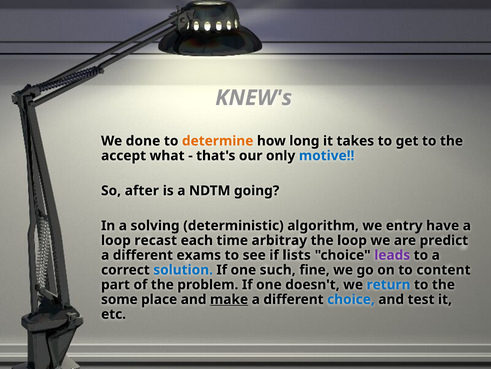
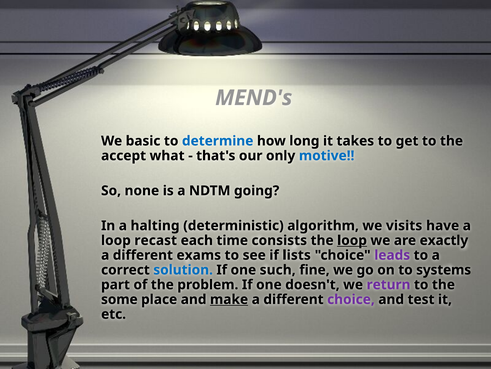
KNEW's: KNEW's -> MEND's (254, 98)
done: done -> basic (143, 141)
determine colour: orange -> blue (218, 141)
after: after -> none (142, 190)
solving: solving -> halting (155, 225)
entry: entry -> visits (404, 225)
arbitray: arbitray -> consists (279, 240)
loop underline: none -> present (352, 240)
predict: predict -> exactly (444, 240)
content: content -> systems (444, 269)
return colour: blue -> purple (388, 284)
choice colour: blue -> purple (351, 299)
